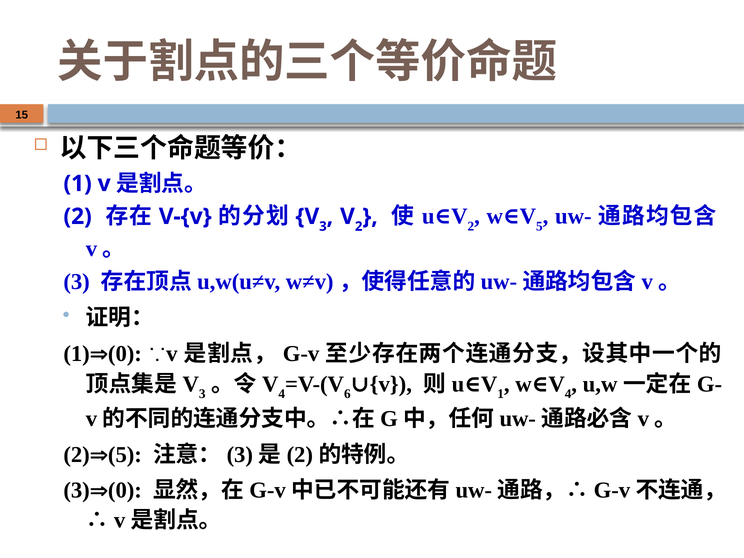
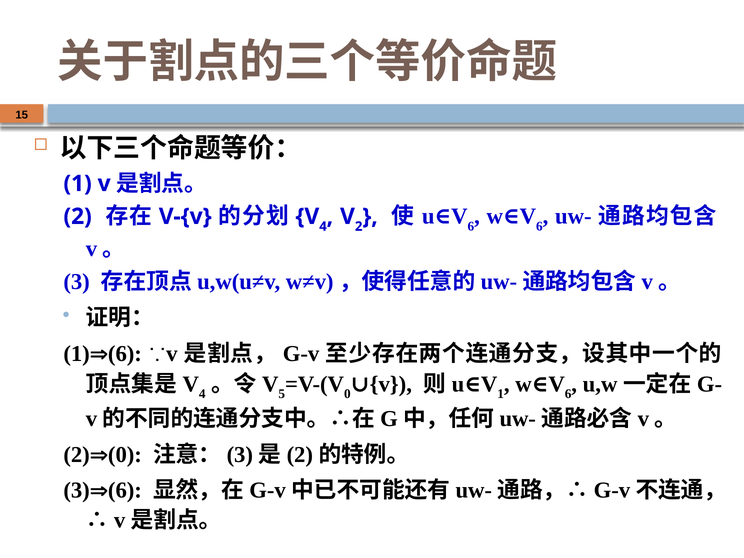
2: 2 -> 6 (471, 226)
5: 5 -> 6 (539, 226)
3: 3 -> 4 (323, 226)
0: 0 -> 6 (125, 354)
3: 3 -> 4 (202, 394)
4: 4 -> 5 (282, 394)
6: 6 -> 0 (347, 394)
4: 4 -> 6 (568, 394)
5: 5 -> 0 (125, 455)
0: 0 -> 6 (125, 490)
